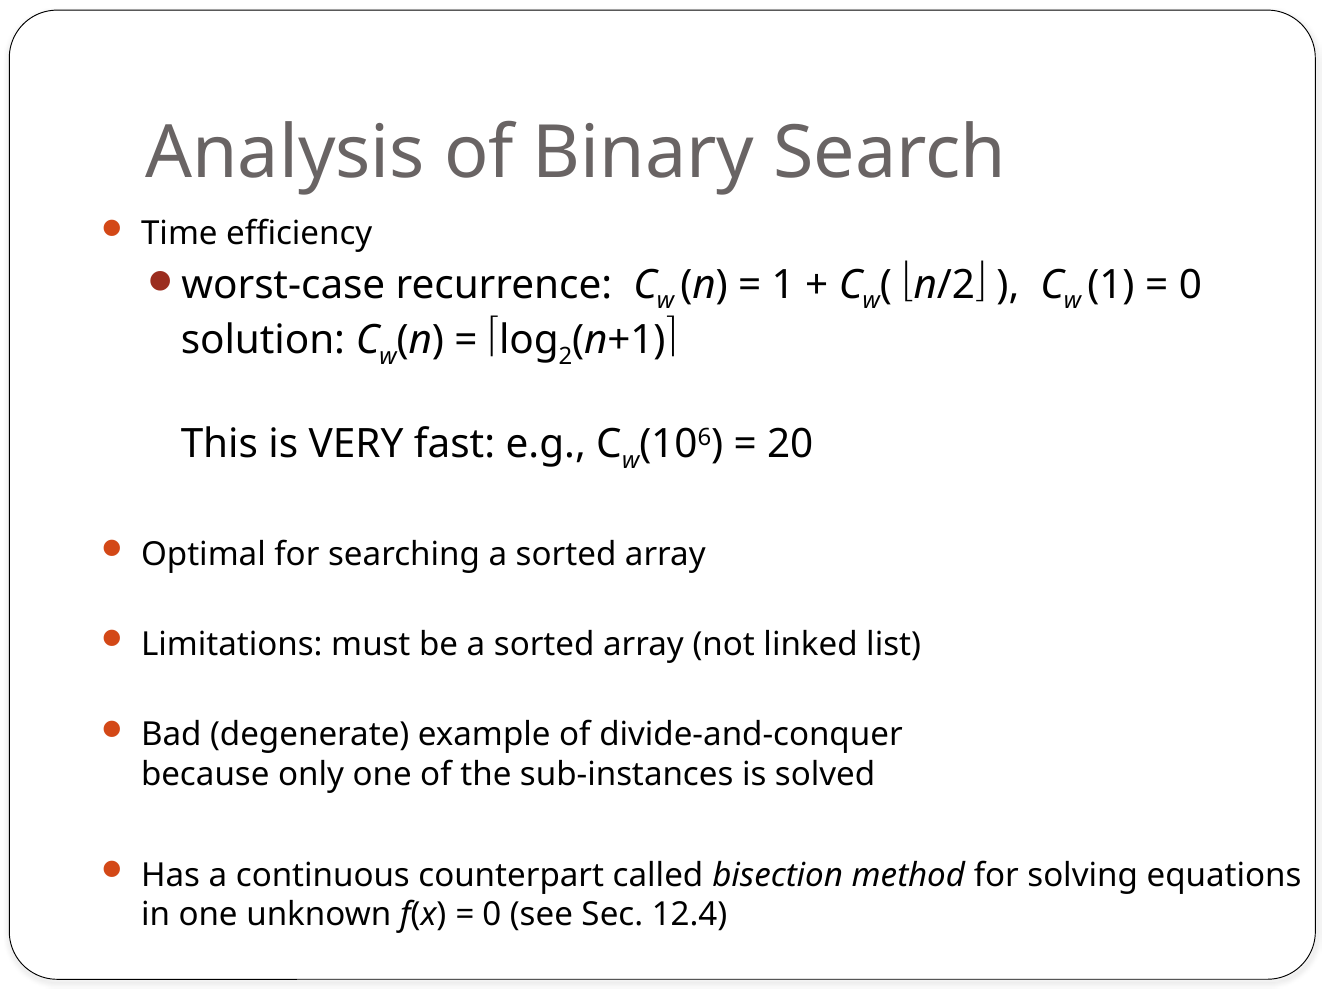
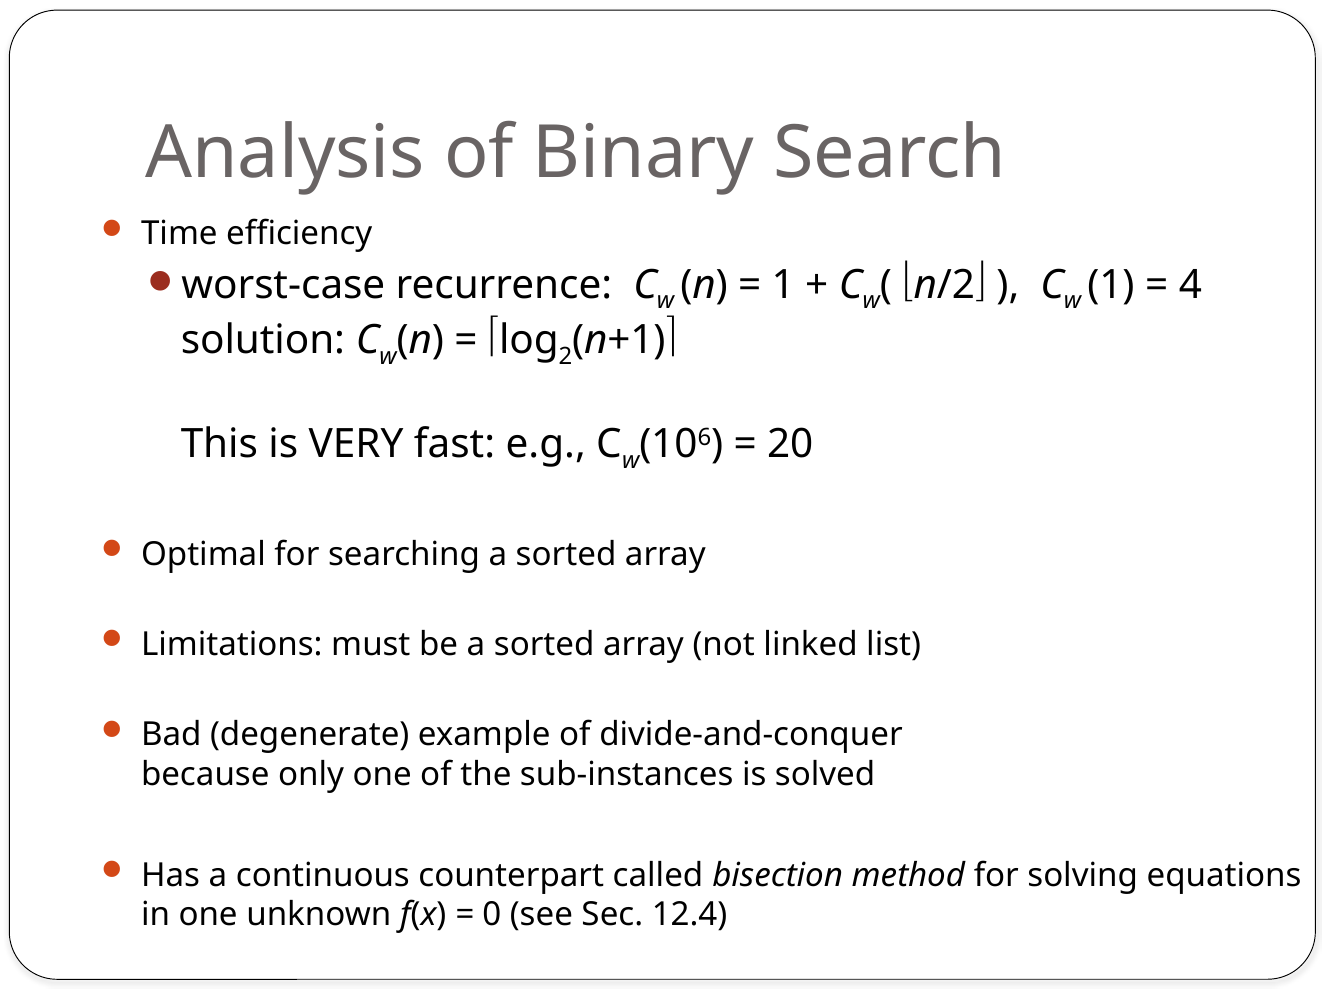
0: 0 -> 4 (1190, 285)
